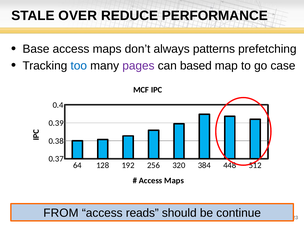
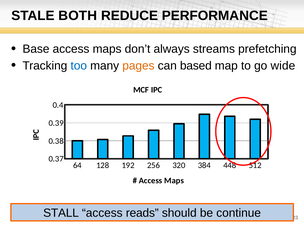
OVER: OVER -> BOTH (78, 16)
patterns: patterns -> streams (214, 49)
pages colour: purple -> orange (138, 66)
case: case -> wide (283, 66)
FROM: FROM -> STALL (61, 213)
